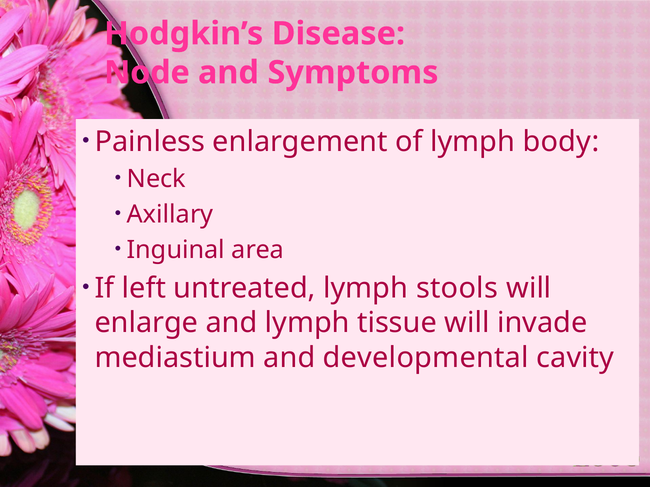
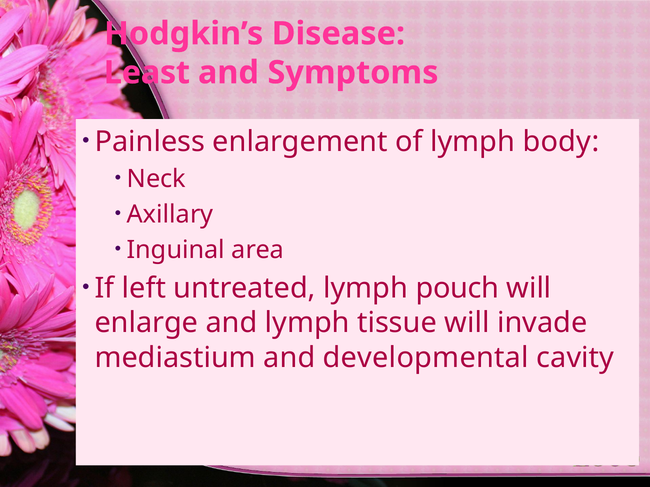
Node: Node -> Least (147, 73)
stools: stools -> pouch (457, 288)
